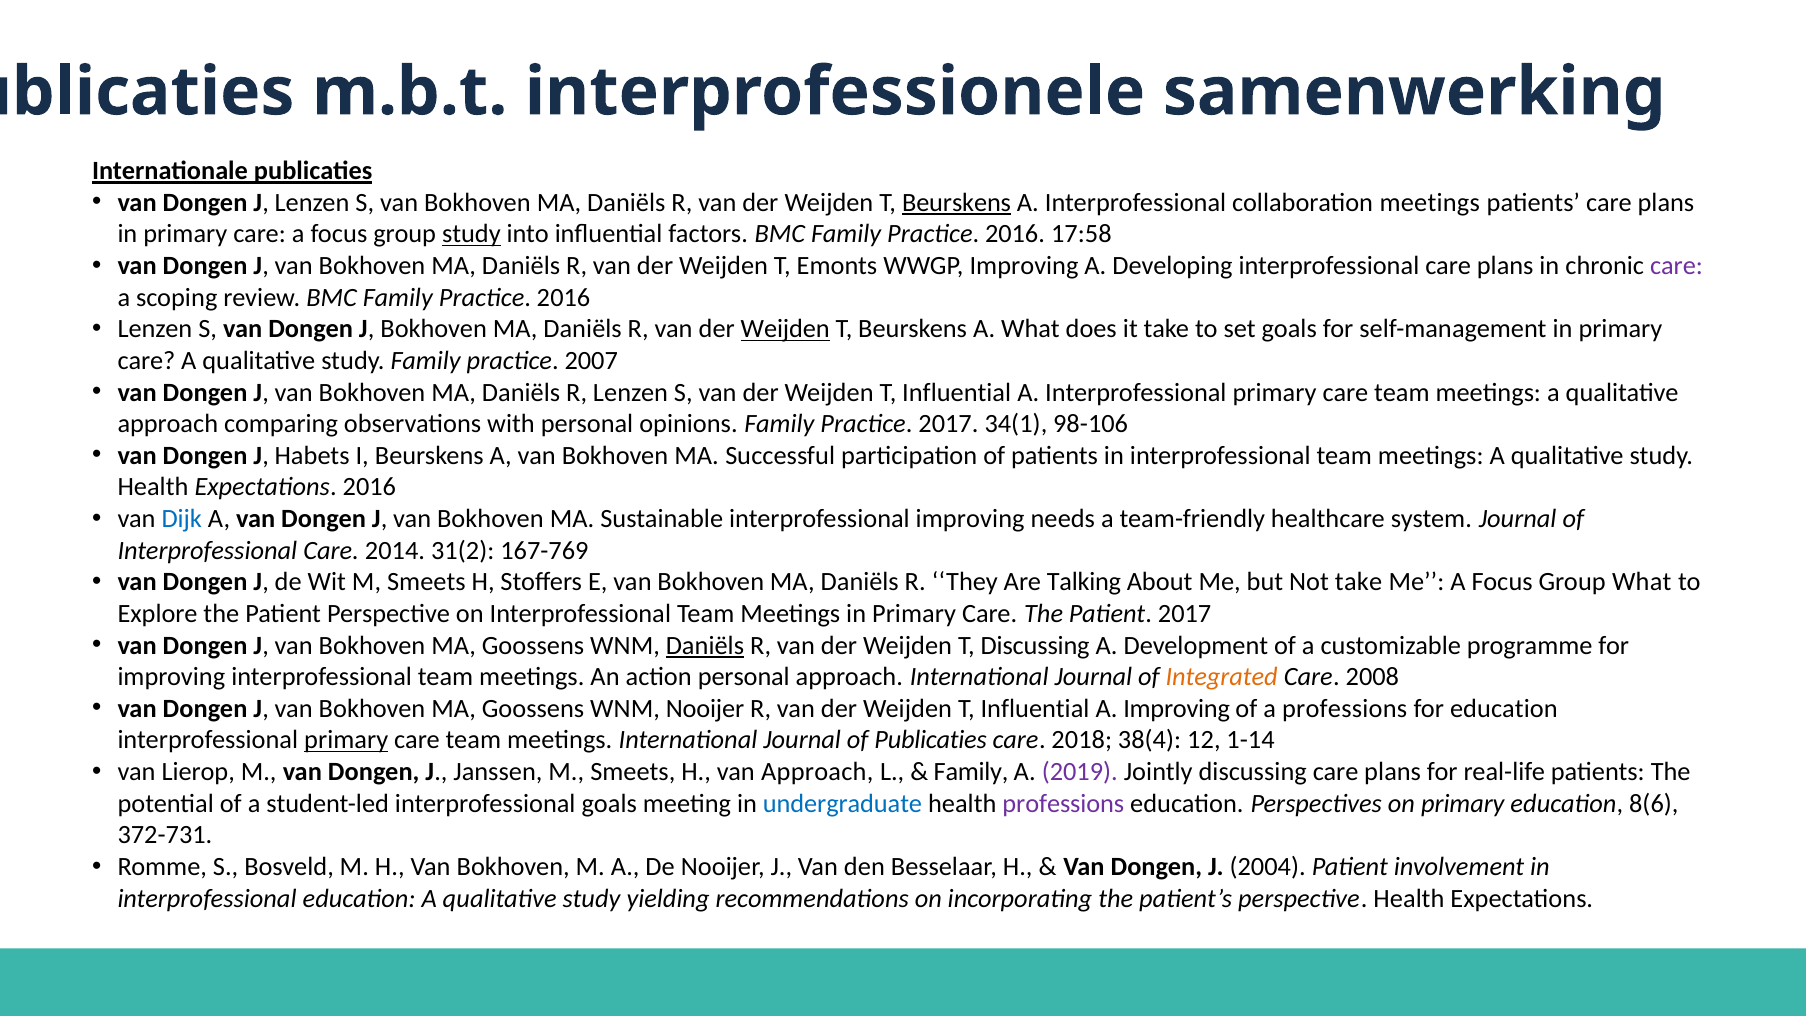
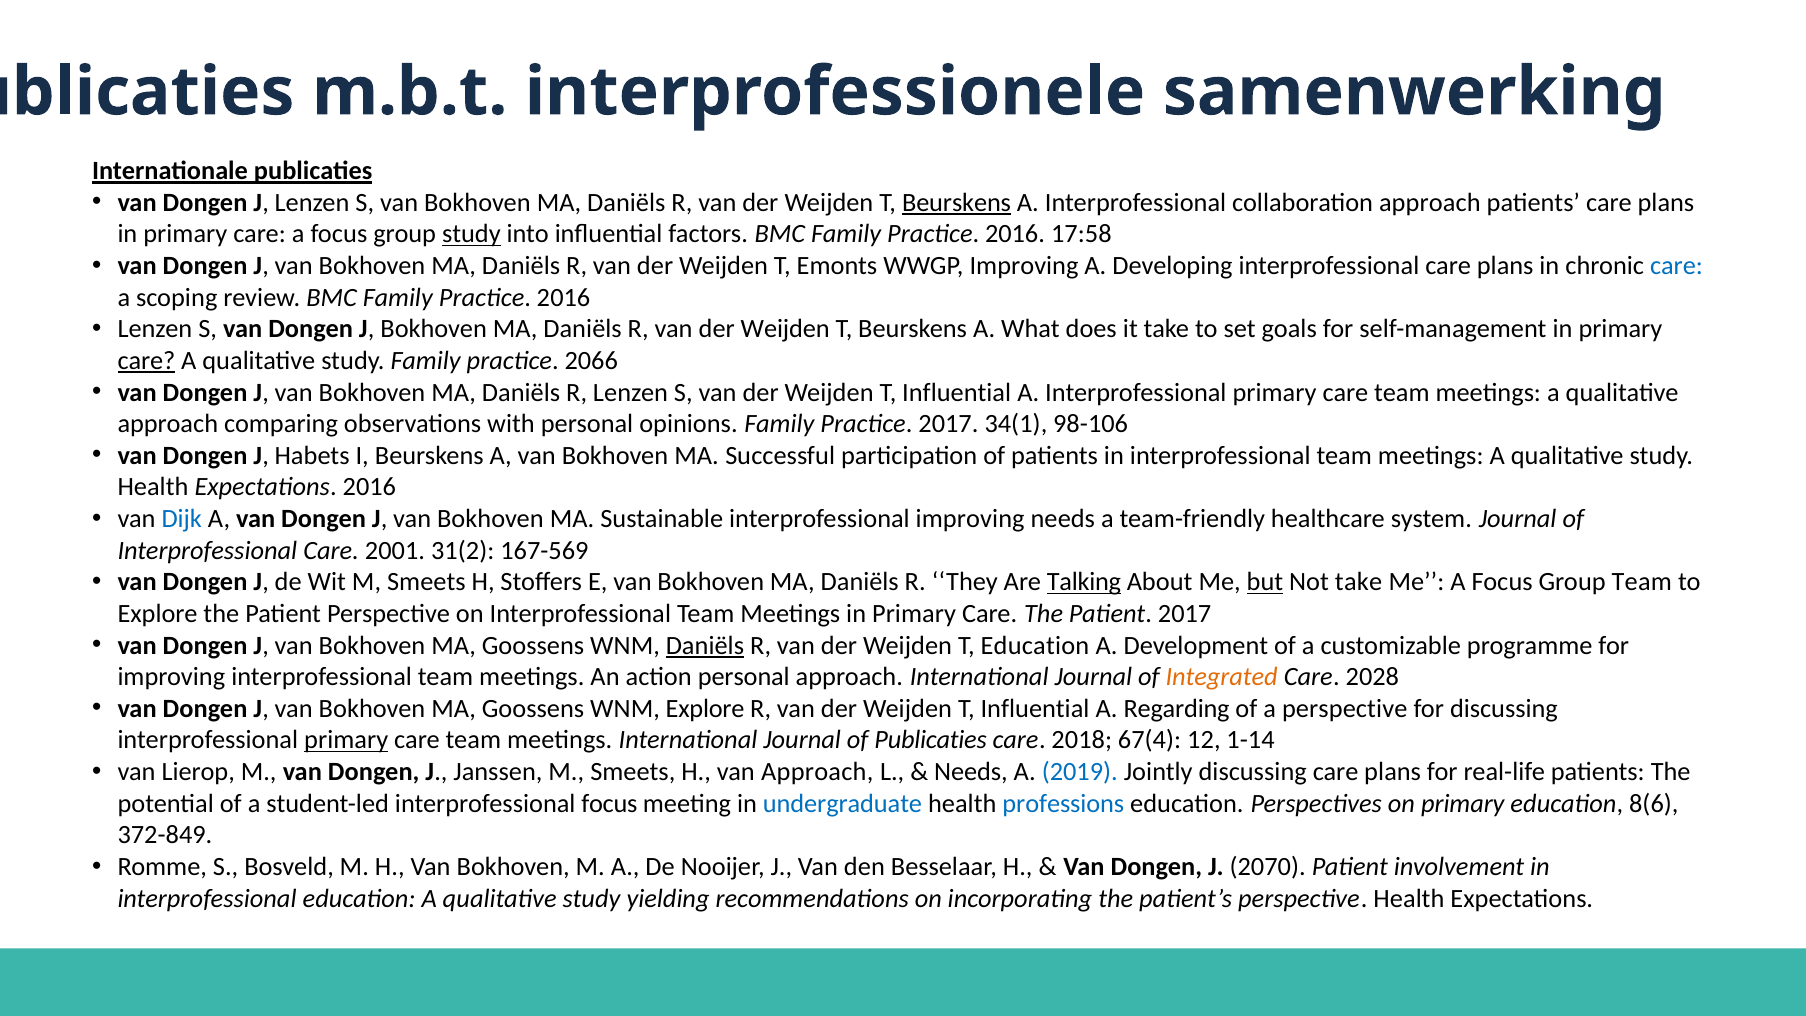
collaboration meetings: meetings -> approach (1430, 203)
care colour: purple -> blue (1676, 266)
Weijden underline: present -> none (785, 329)
care underline: none -> present (146, 361)
2007: 2007 -> 2066 (591, 361)
2014: 2014 -> 2001 (395, 550)
167-769: 167-769 -> 167-569 (544, 550)
Talking underline: none -> present (1084, 582)
but underline: none -> present (1265, 582)
Group What: What -> Team (1642, 582)
T Discussing: Discussing -> Education (1035, 645)
2008: 2008 -> 2028 (1372, 677)
WNM Nooijer: Nooijer -> Explore (705, 709)
A Improving: Improving -> Regarding (1177, 709)
a professions: professions -> perspective (1345, 709)
for education: education -> discussing (1504, 709)
38(4: 38(4 -> 67(4 (1150, 740)
Family: Family -> Needs (971, 772)
2019 colour: purple -> blue (1080, 772)
interprofessional goals: goals -> focus (609, 803)
professions colour: purple -> blue (1063, 803)
372-731: 372-731 -> 372-849 (165, 835)
2004: 2004 -> 2070 (1268, 867)
